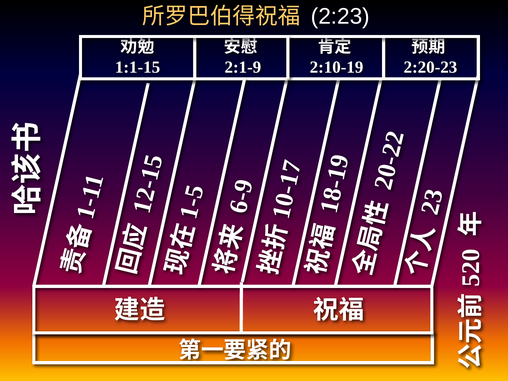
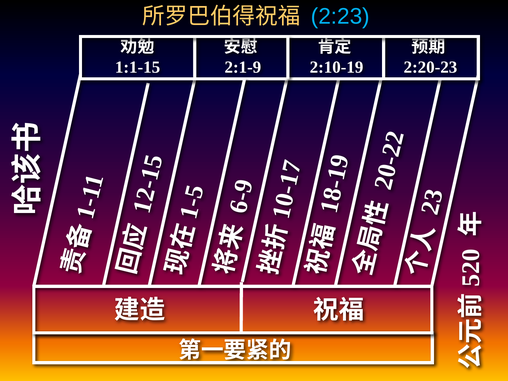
2:23 colour: white -> light blue (340, 16)
